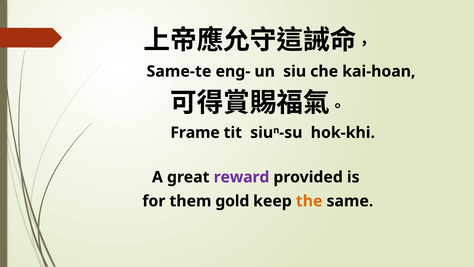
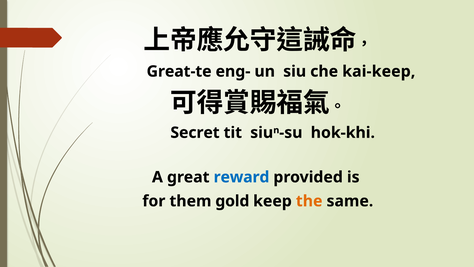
Same-te: Same-te -> Great-te (179, 71)
kai-hoan: kai-hoan -> kai-keep (379, 71)
Frame: Frame -> Secret (195, 132)
reward colour: purple -> blue (242, 177)
